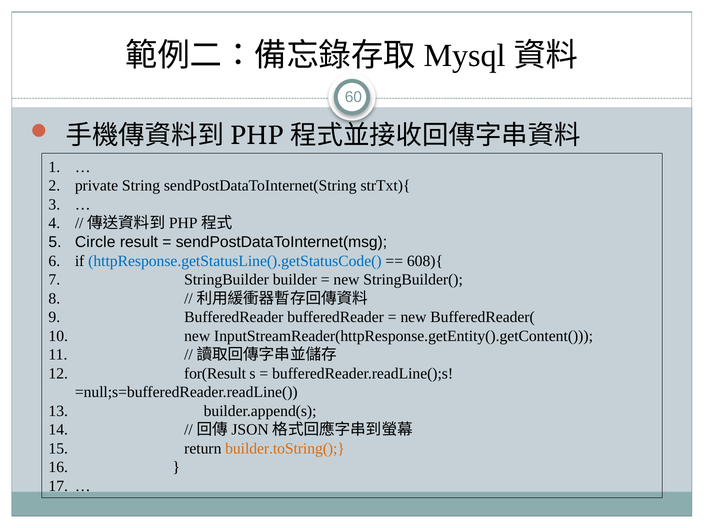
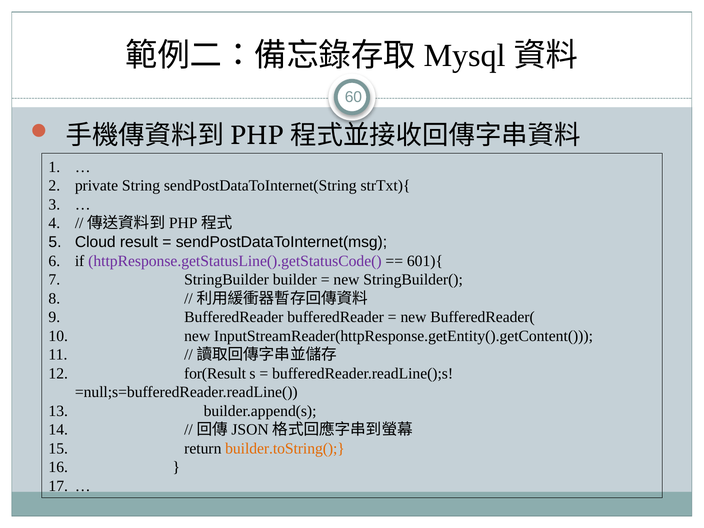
Circle: Circle -> Cloud (95, 242)
httpResponse.getStatusLine().getStatusCode( colour: blue -> purple (235, 261)
608){: 608){ -> 601){ (425, 261)
